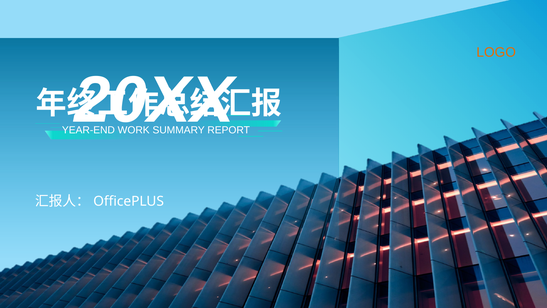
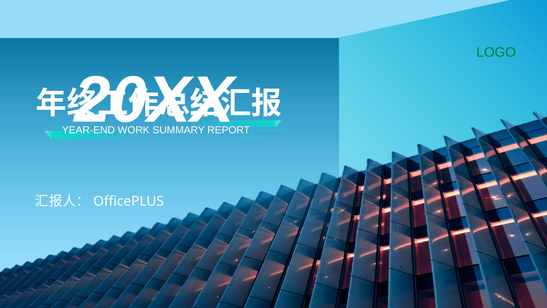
LOGO colour: orange -> green (496, 52)
